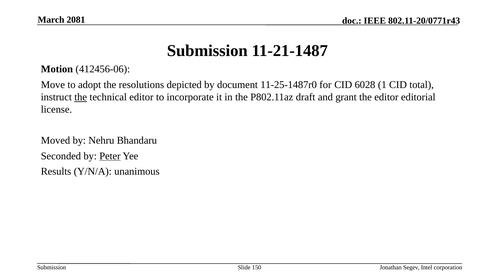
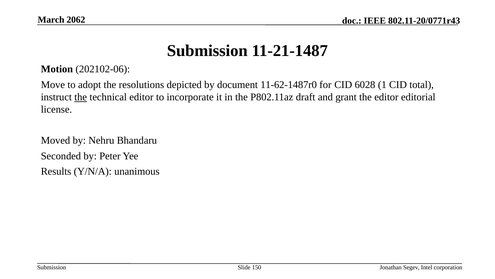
2081: 2081 -> 2062 (76, 20)
412456-06: 412456-06 -> 202102-06 (103, 69)
11-25-1487r0: 11-25-1487r0 -> 11-62-1487r0 (289, 85)
Peter underline: present -> none (110, 156)
